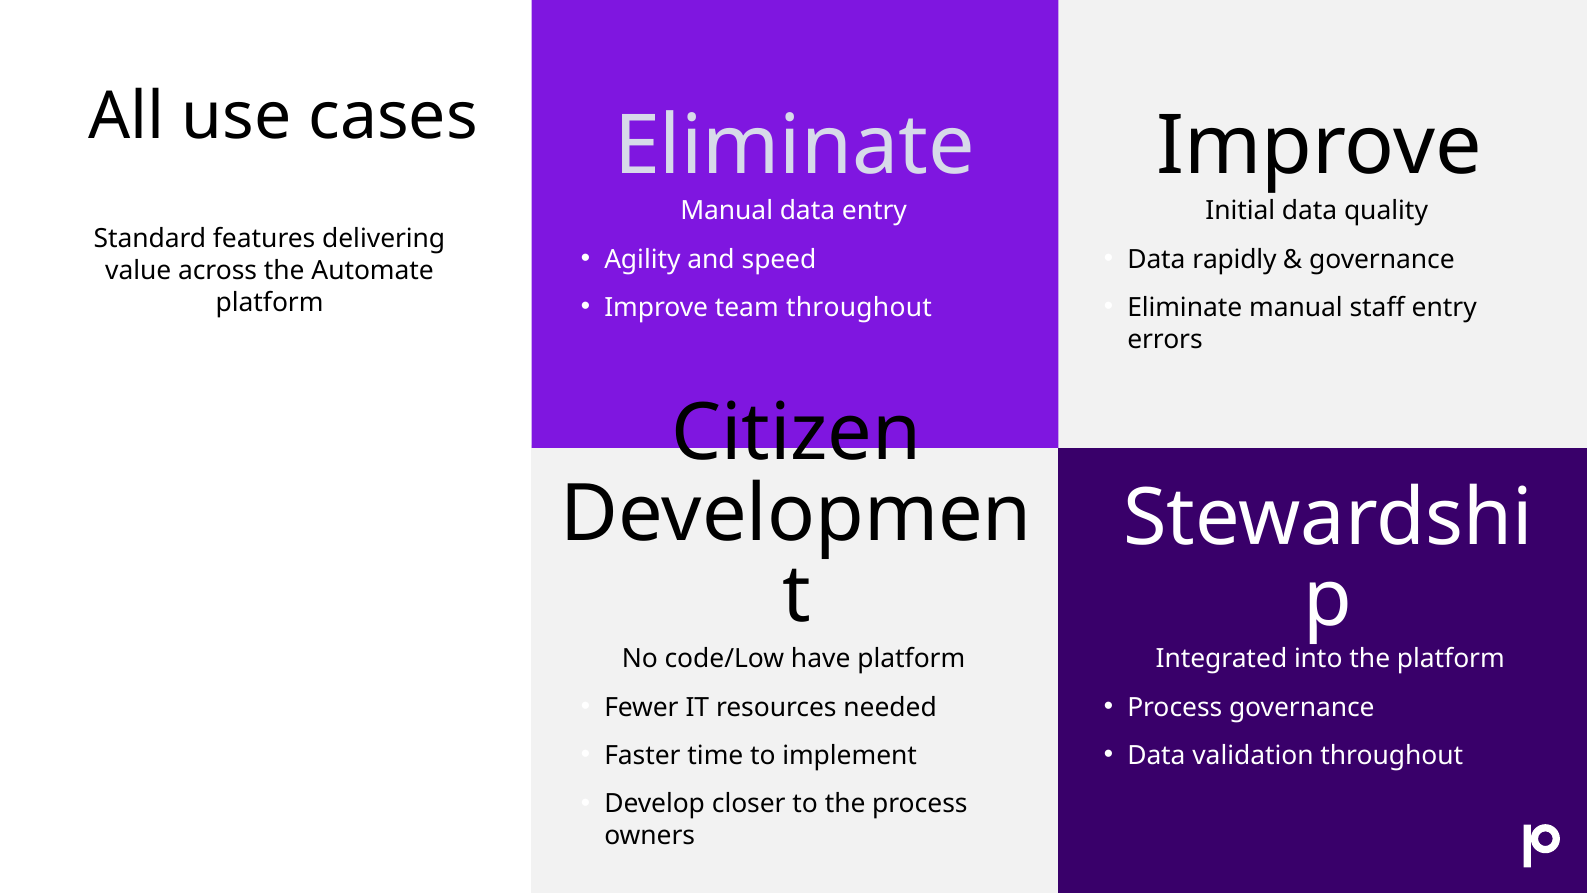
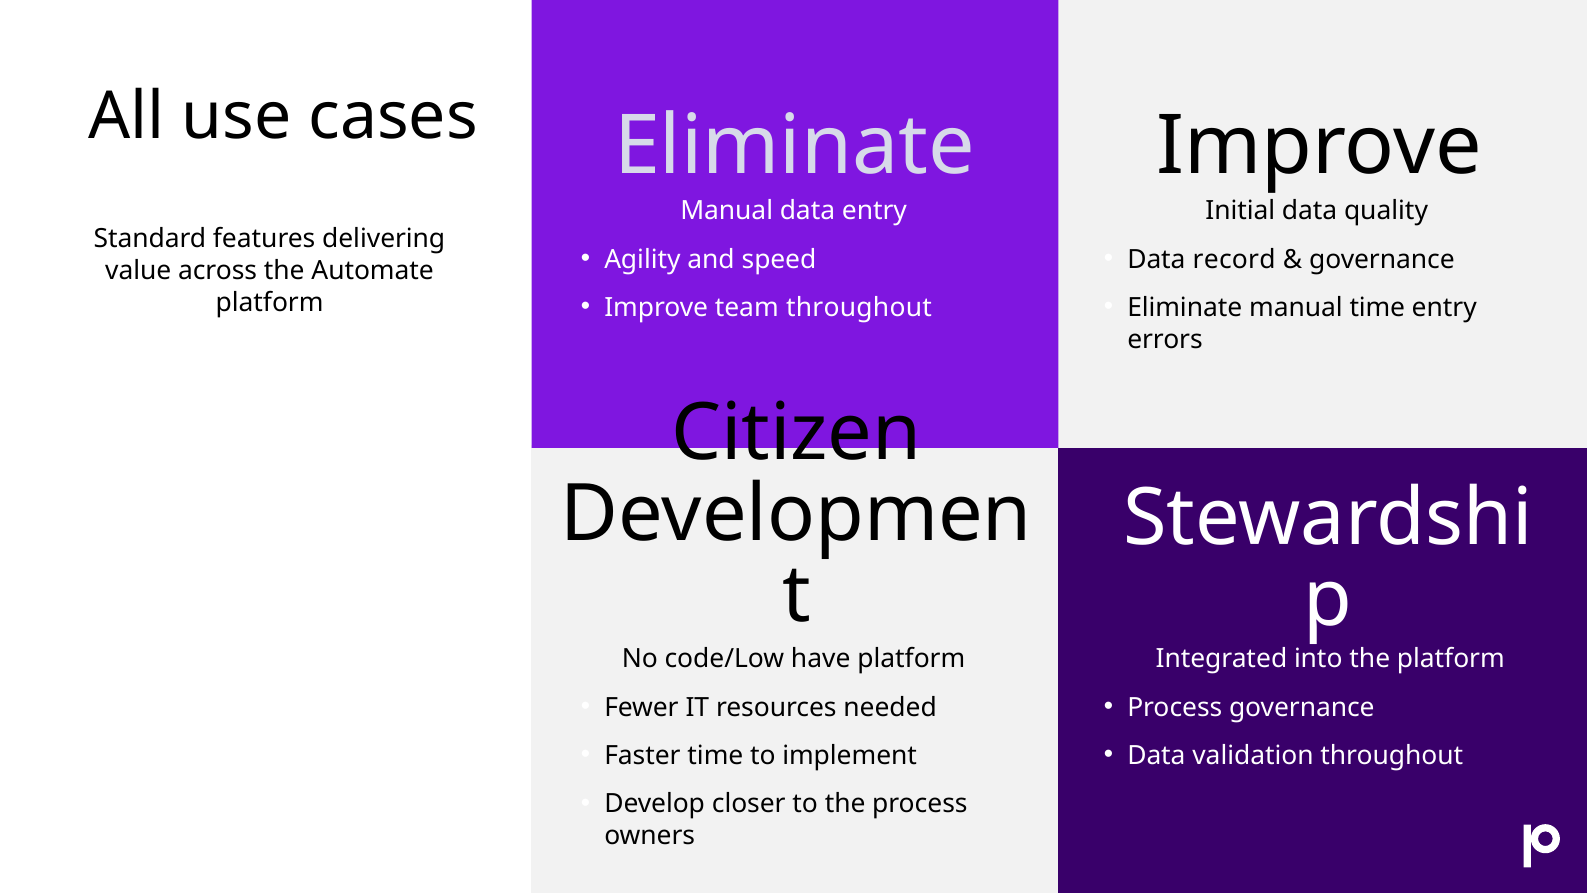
rapidly: rapidly -> record (1234, 259)
manual staff: staff -> time (1377, 307)
